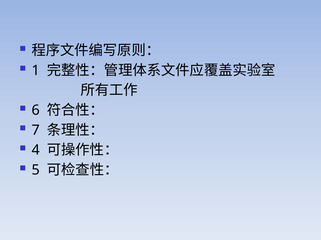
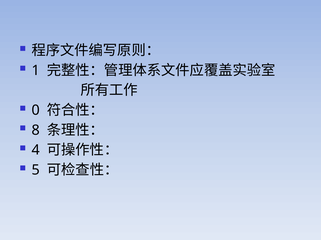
6: 6 -> 0 (36, 111)
7: 7 -> 8 (36, 131)
